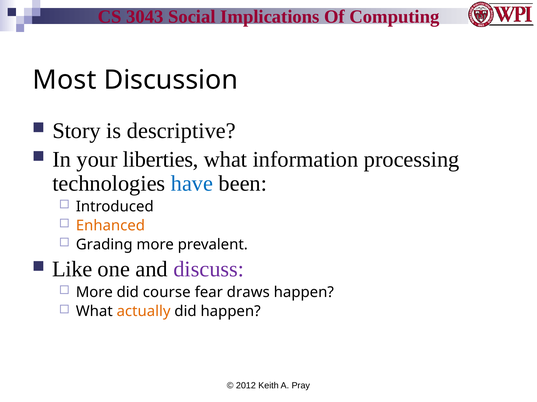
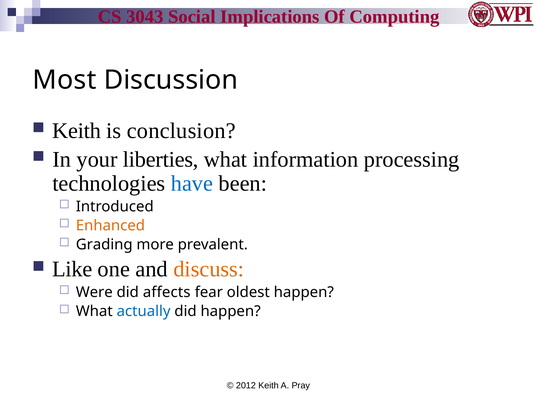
Story: Story -> Keith (77, 131)
descriptive: descriptive -> conclusion (181, 131)
discuss colour: purple -> orange (209, 270)
More: More -> Were (94, 293)
course: course -> affects (167, 293)
draws: draws -> oldest (248, 293)
actually colour: orange -> blue (144, 312)
